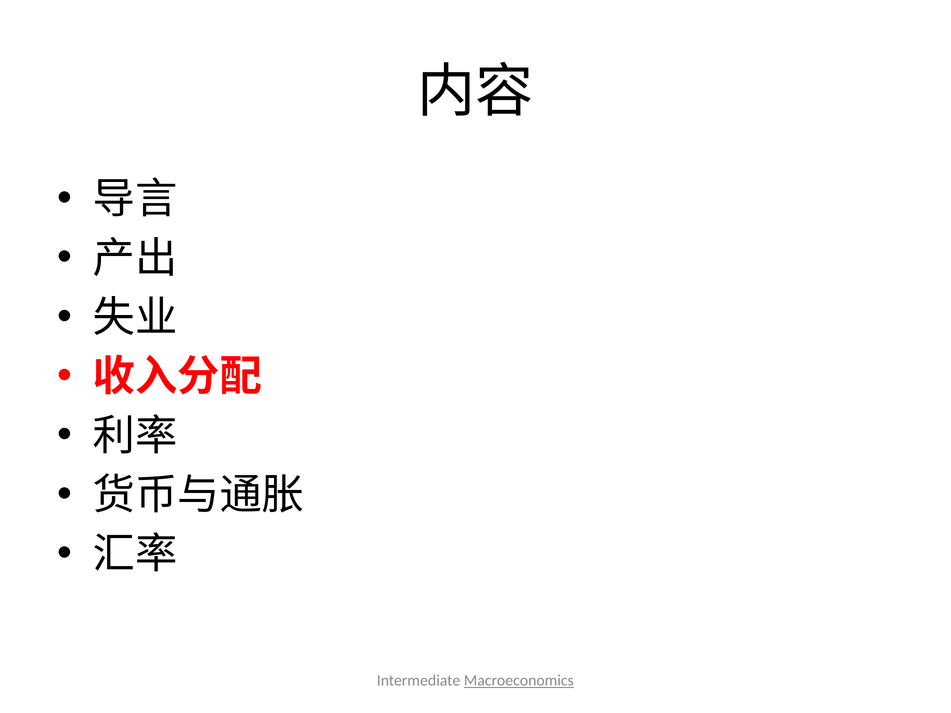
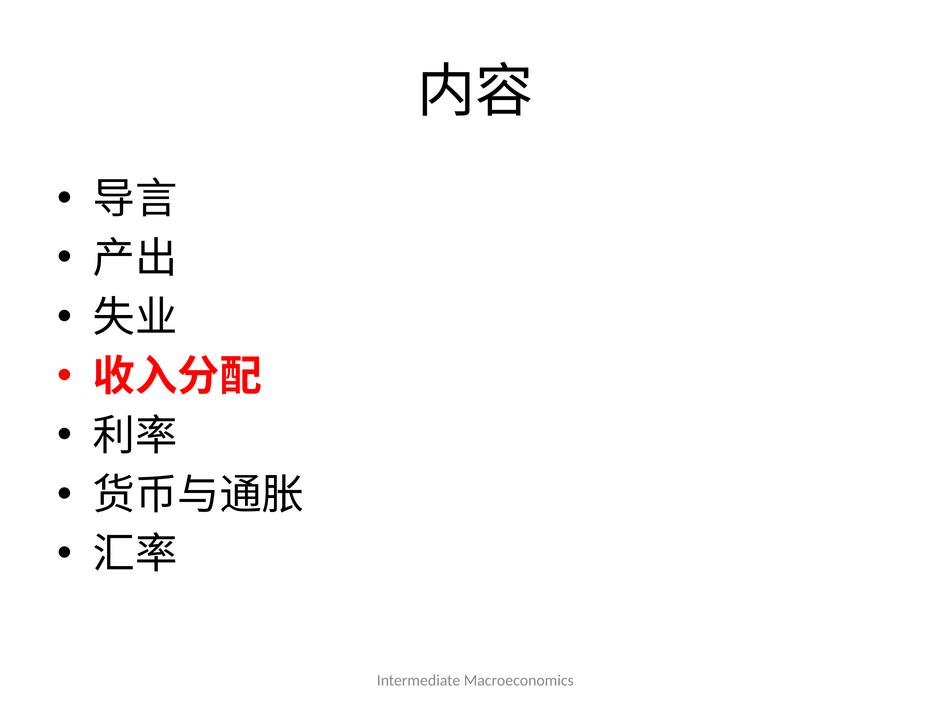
Macroeconomics underline: present -> none (519, 681)
